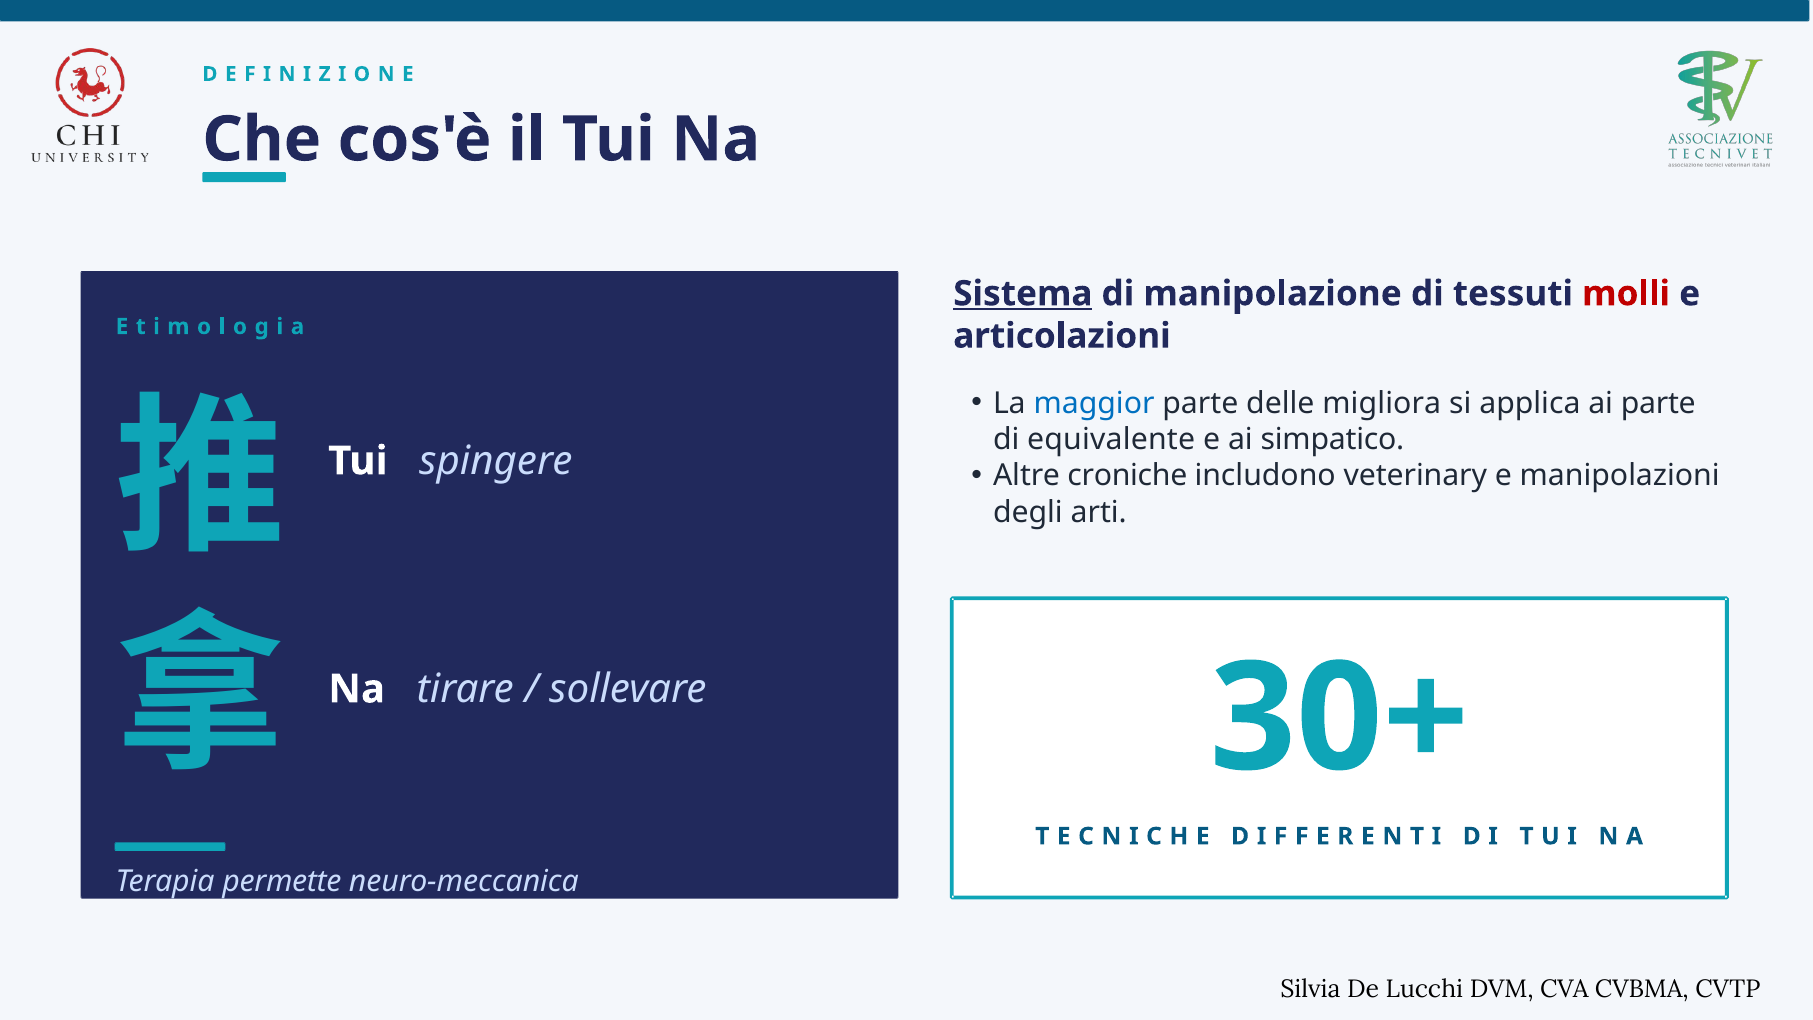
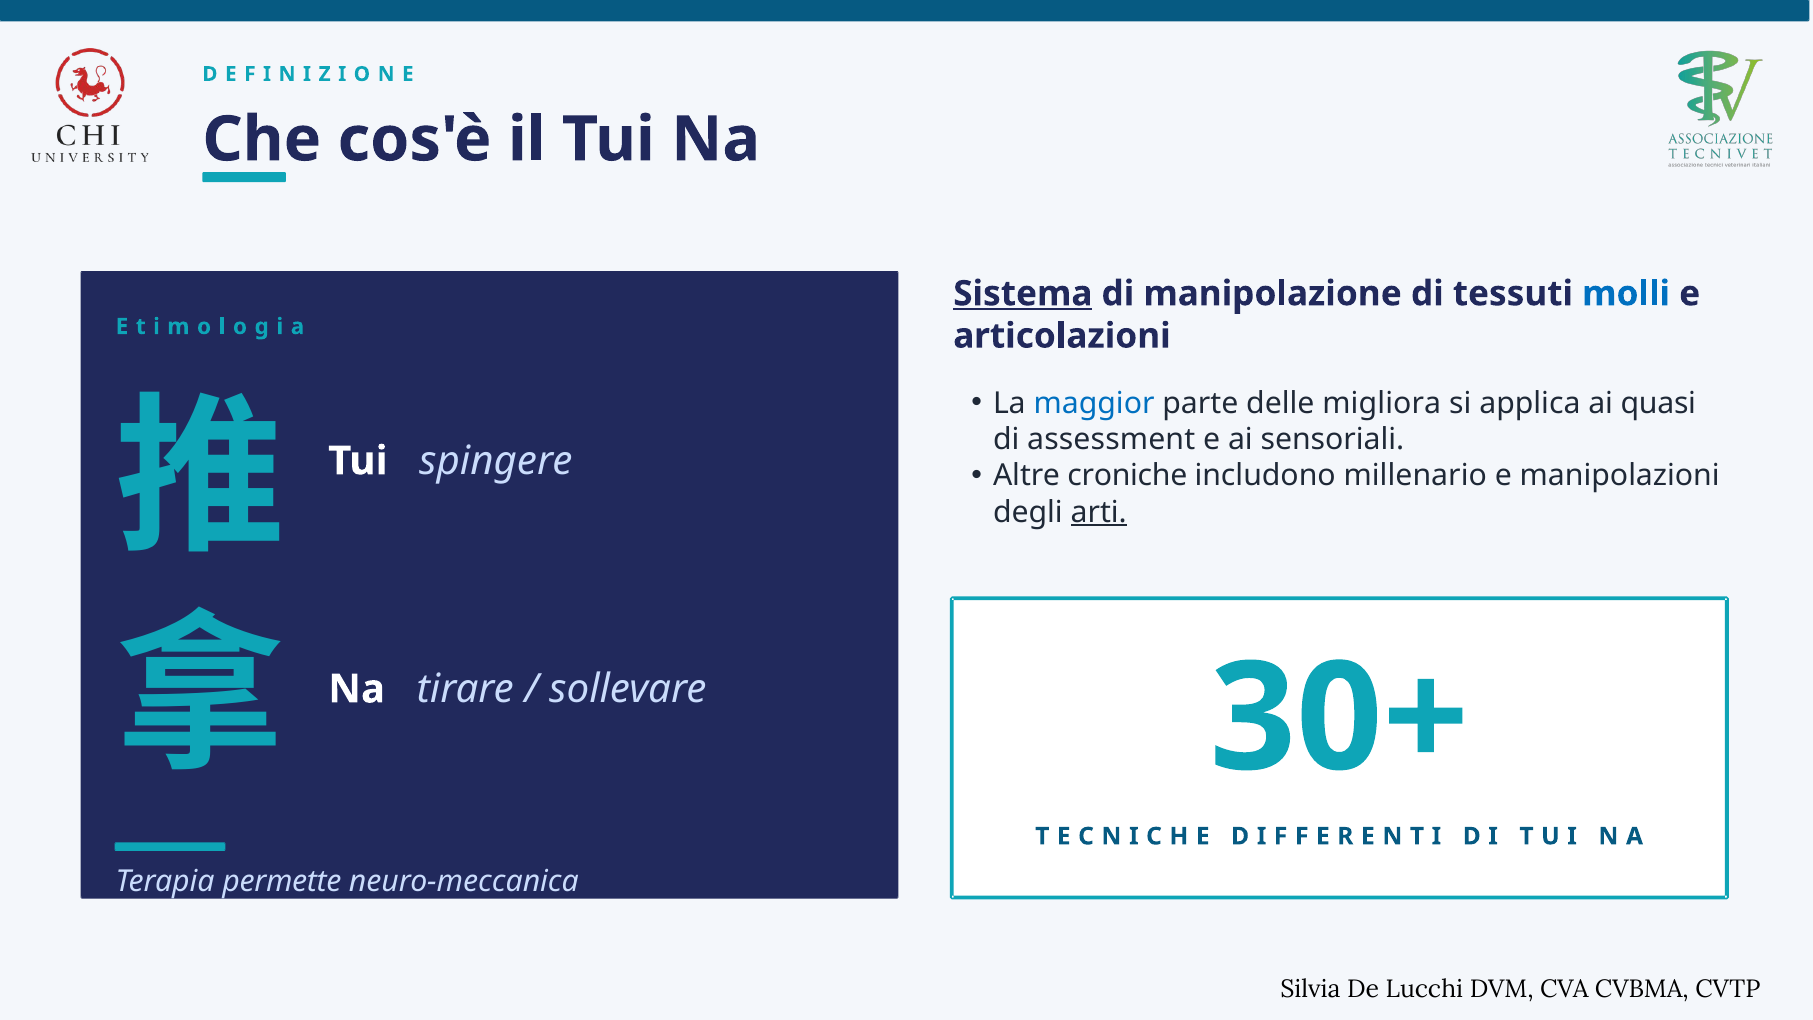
molli colour: red -> blue (1626, 294)
ai parte: parte -> quasi (1658, 403)
equivalente: equivalente -> assessment (1111, 439)
simpatico: simpatico -> sensoriali (1332, 439)
veterinary: veterinary -> millenario (1415, 476)
arti underline: none -> present (1099, 512)
